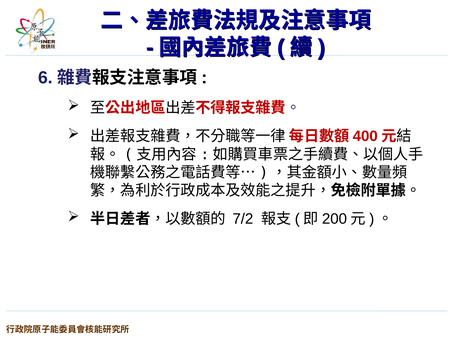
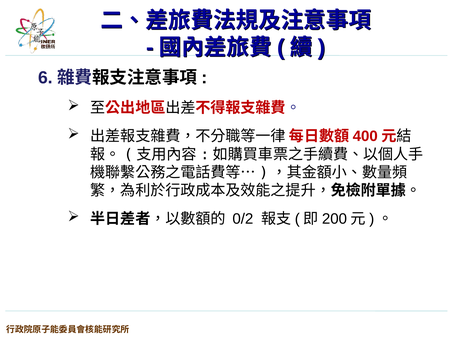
7/2: 7/2 -> 0/2 (243, 219)
